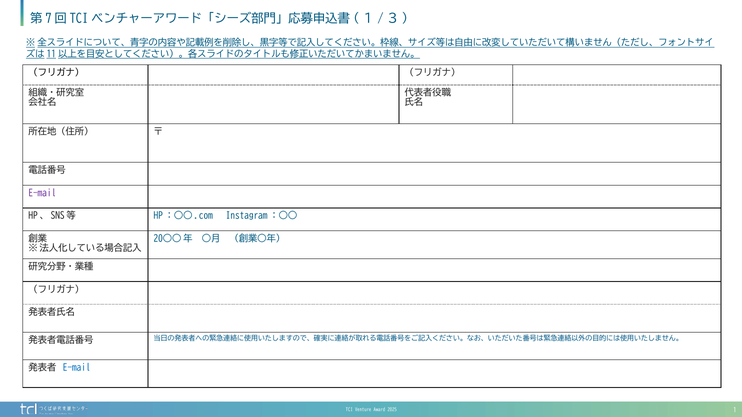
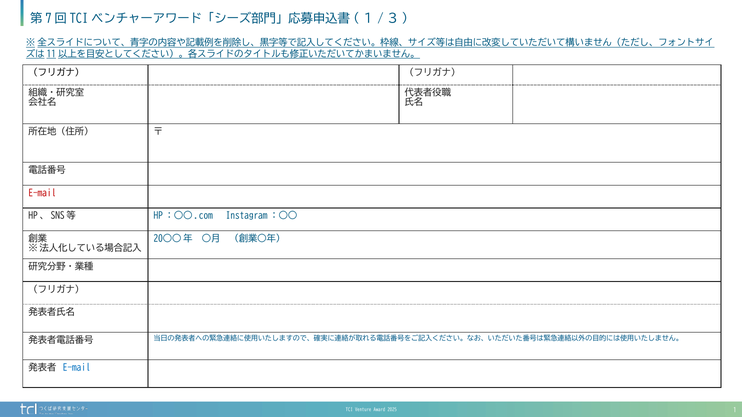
E-mail colour: purple -> red (42, 193)
